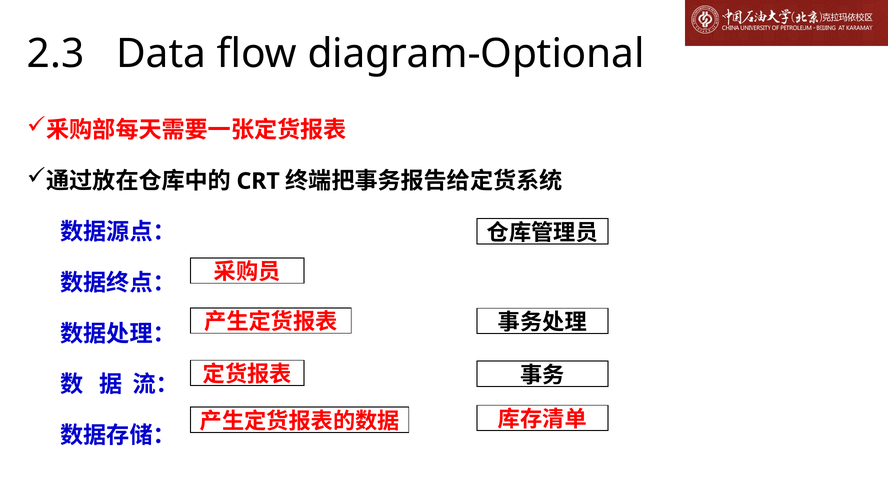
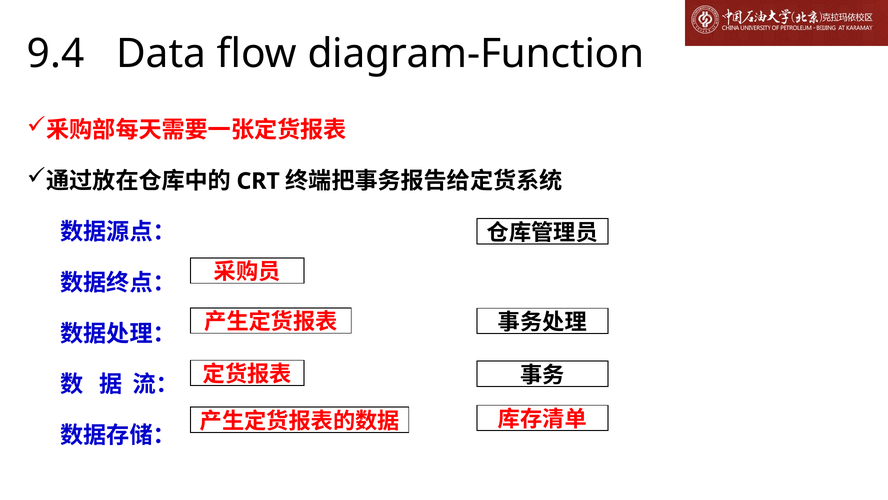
2.3: 2.3 -> 9.4 (56, 54)
diagram-Optional: diagram-Optional -> diagram-Function (476, 54)
